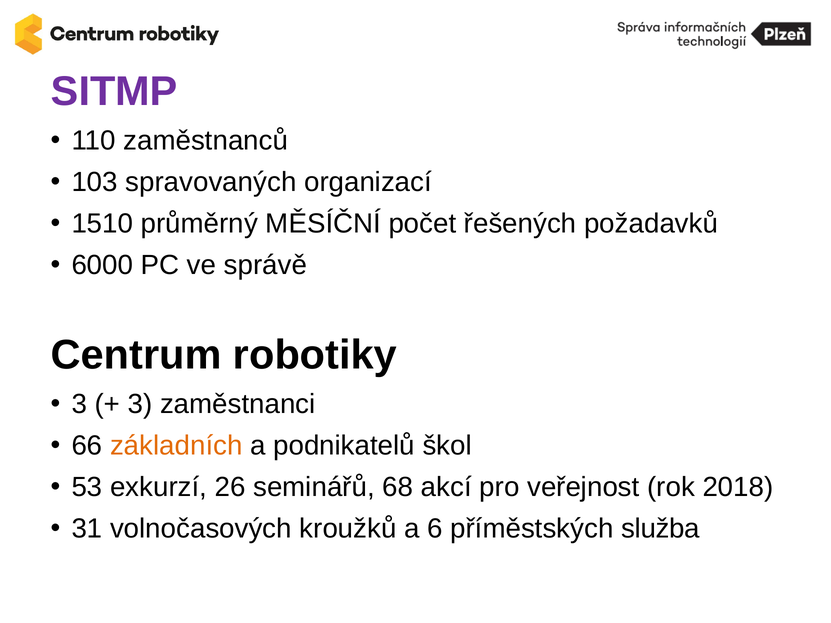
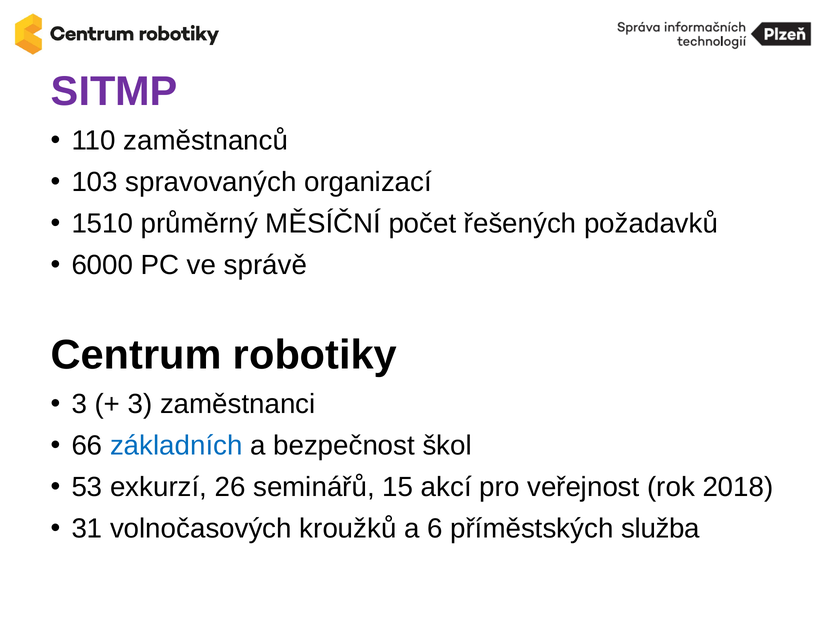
základních colour: orange -> blue (176, 446)
podnikatelů: podnikatelů -> bezpečnost (344, 446)
68: 68 -> 15 (398, 487)
